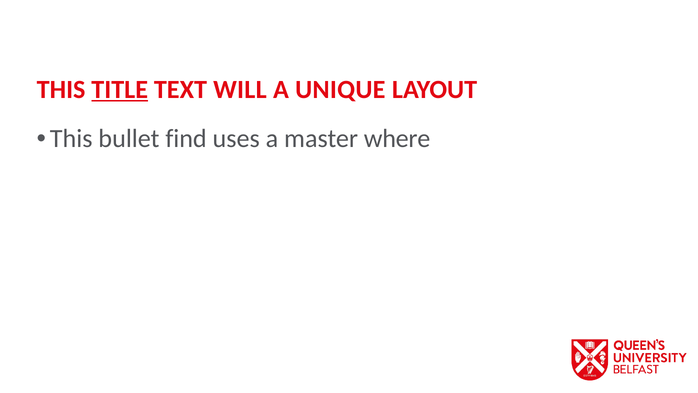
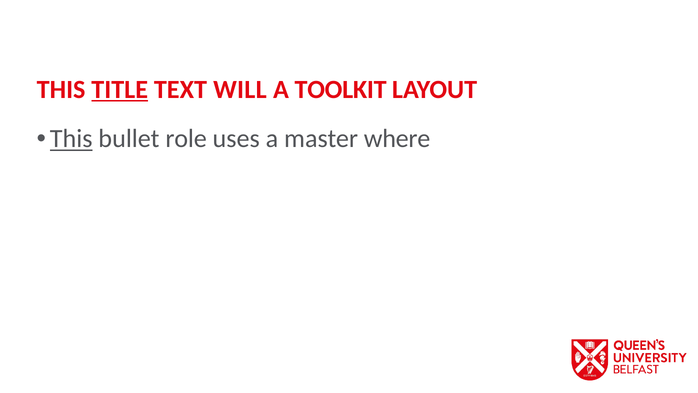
UNIQUE: UNIQUE -> TOOLKIT (341, 90)
This underline: none -> present (71, 139)
find: find -> role (186, 139)
